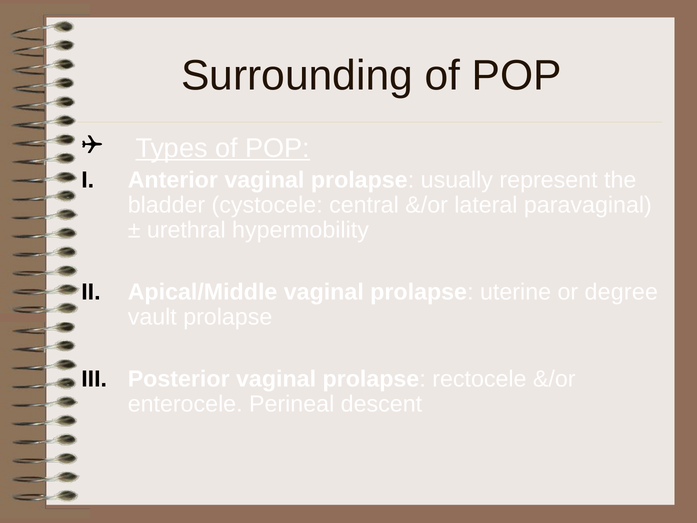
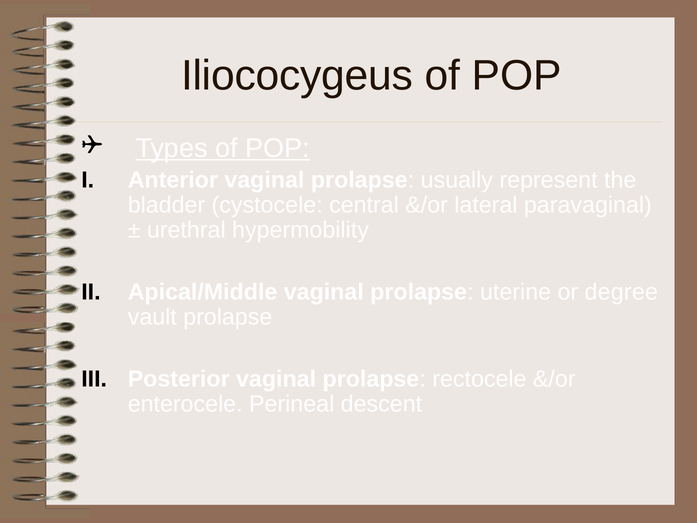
Surrounding: Surrounding -> Iliococygeus (297, 76)
